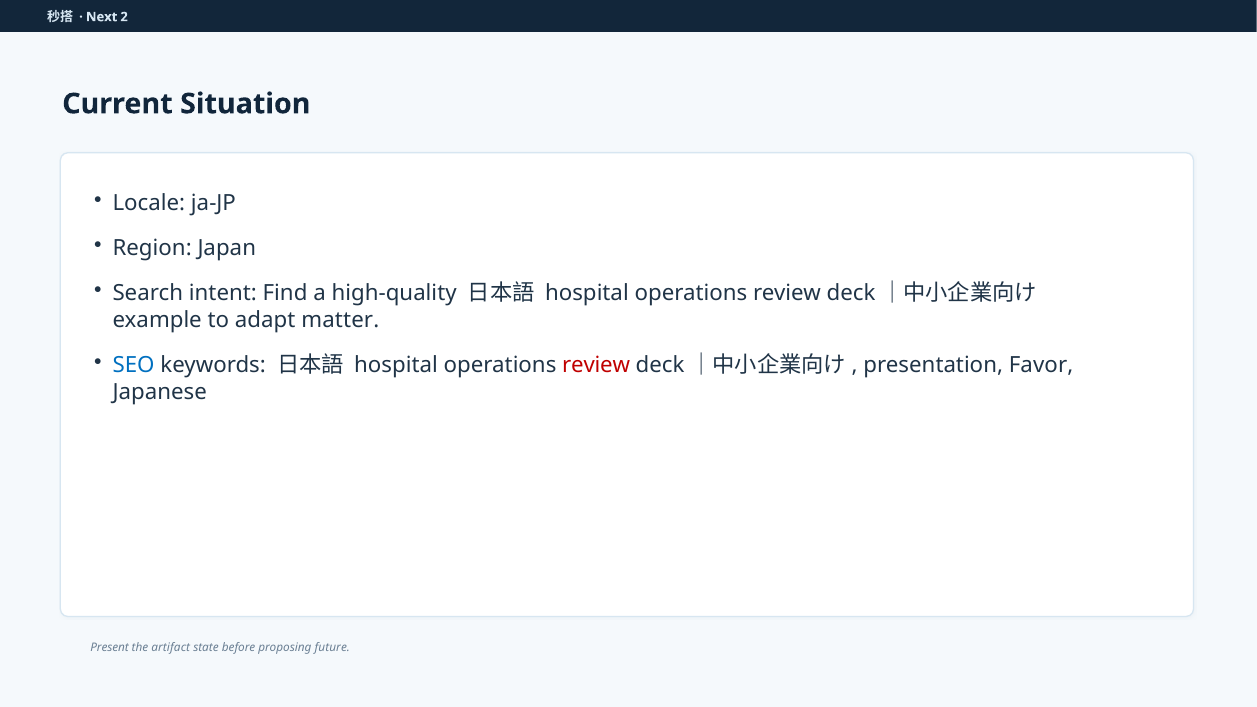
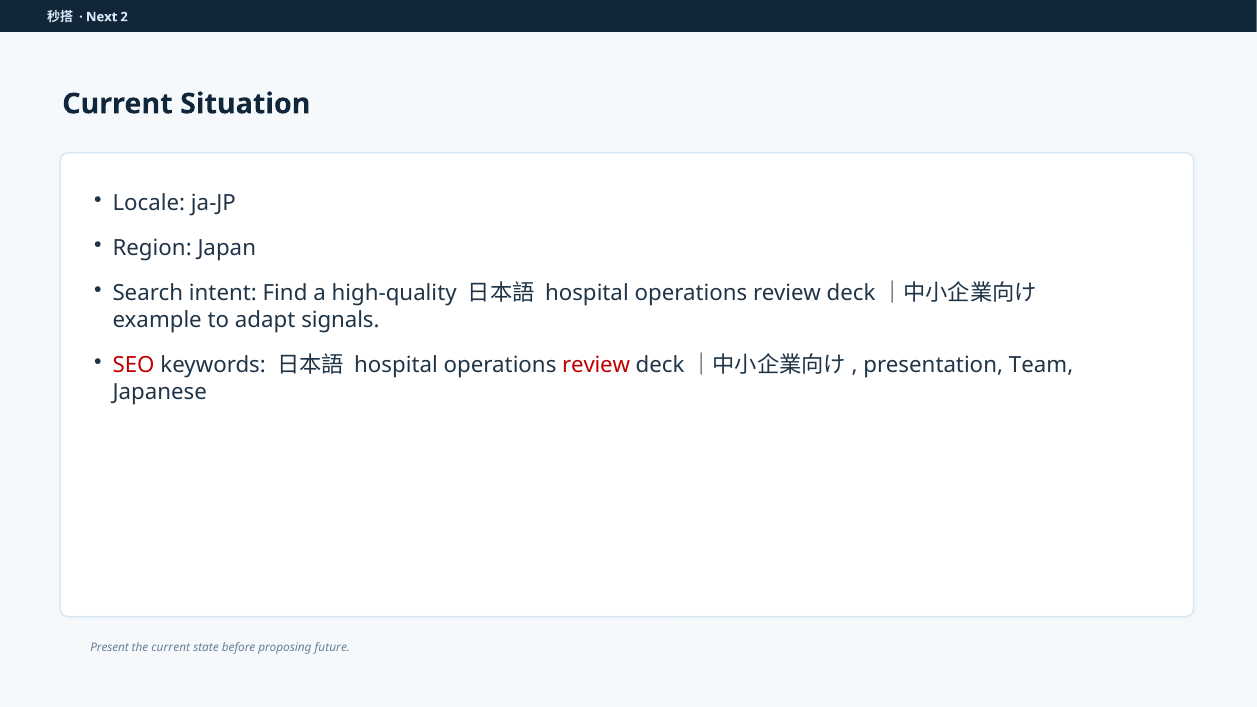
matter: matter -> signals (340, 320)
SEO colour: blue -> red (134, 365)
Favor: Favor -> Team (1041, 365)
the artifact: artifact -> current (171, 648)
